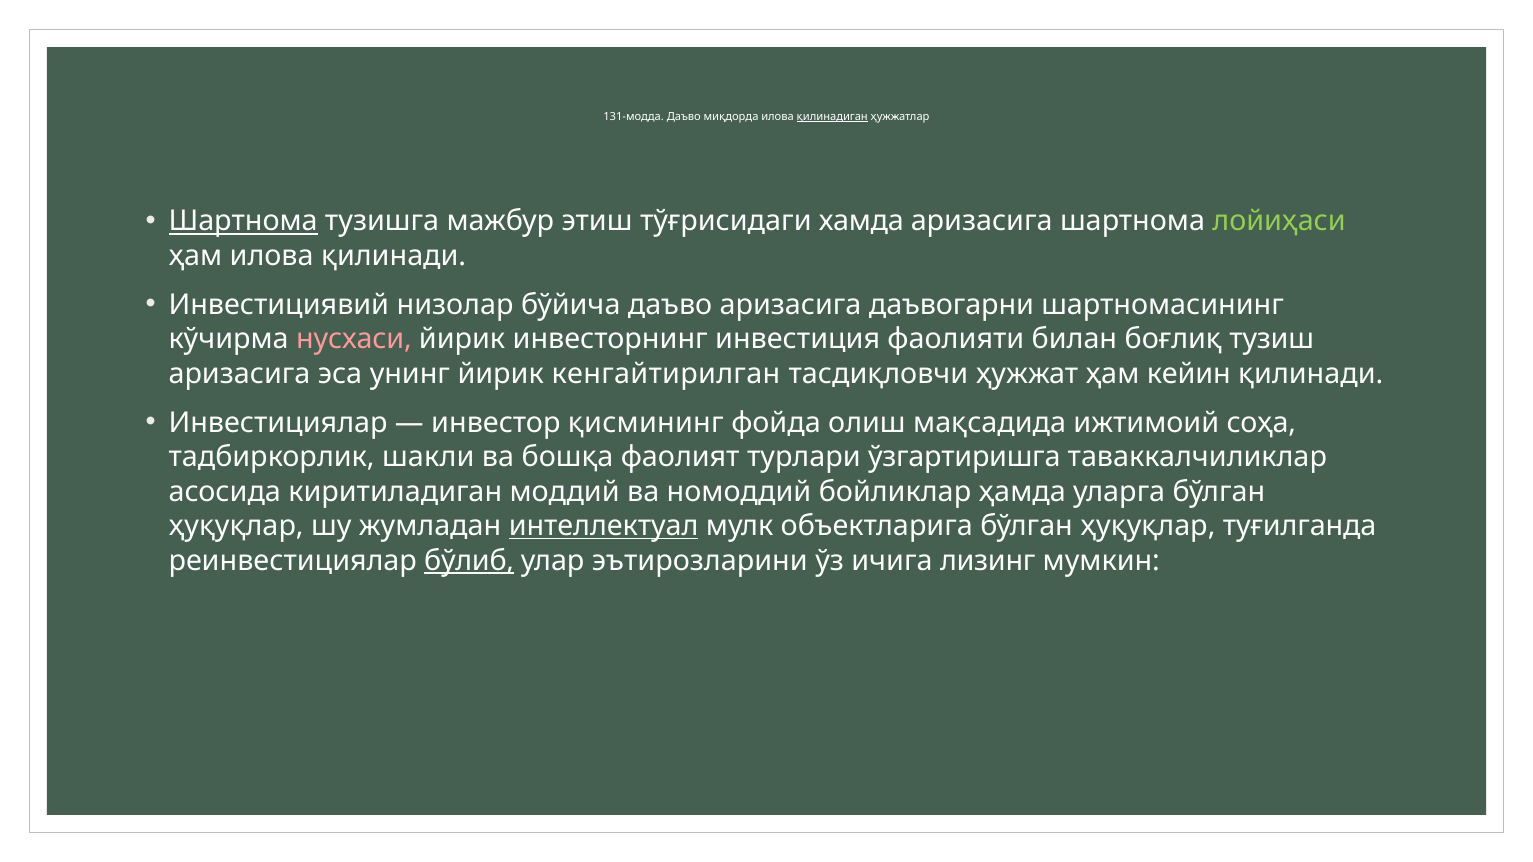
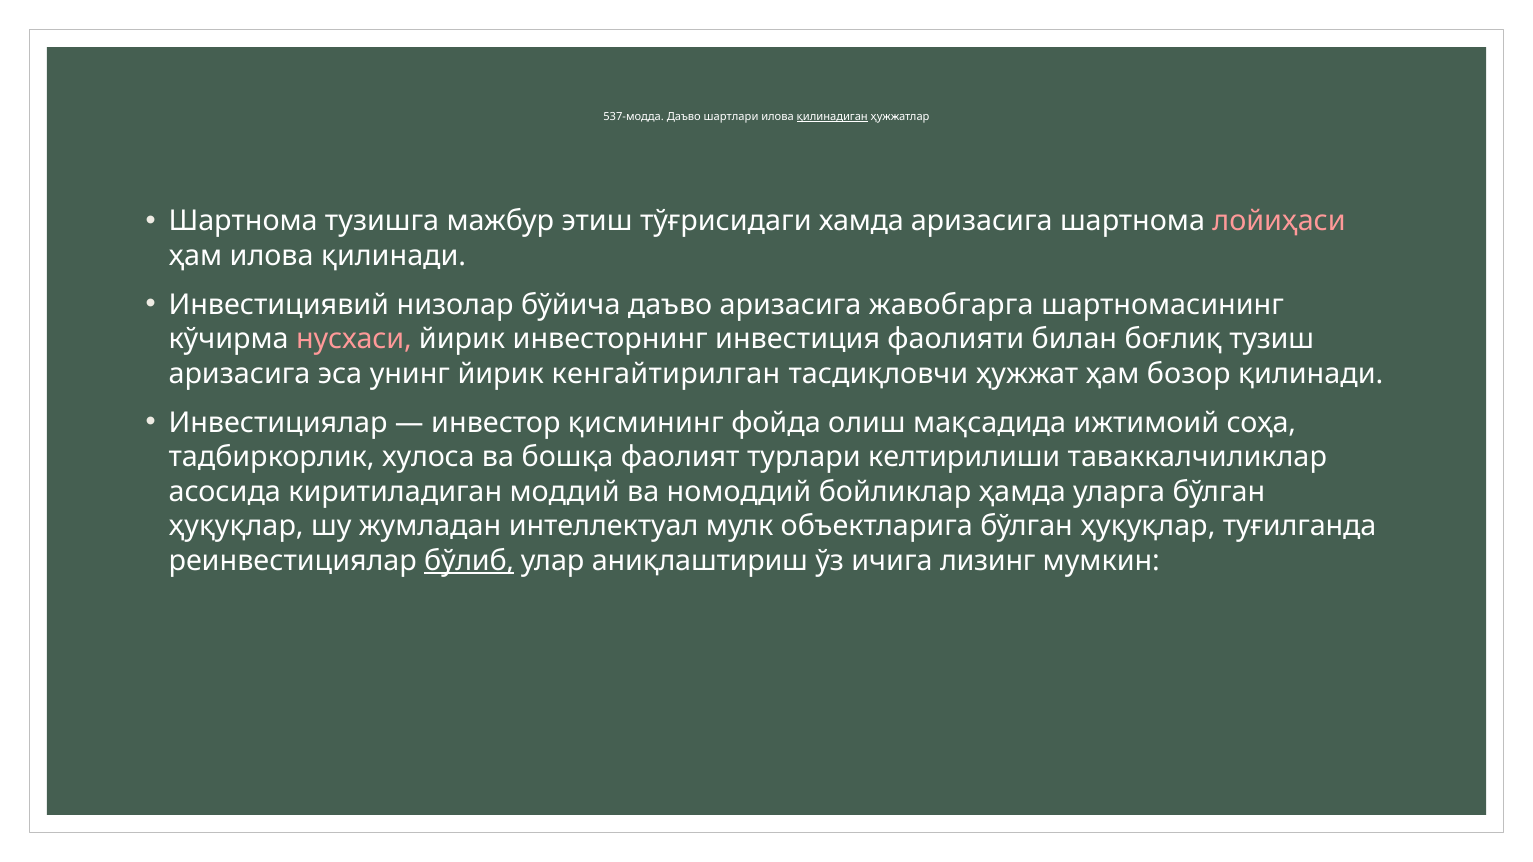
131-модда: 131-модда -> 537-модда (634, 117)
миқдорда: миқдорда -> шартлари (731, 117)
Шартнома underline: present -> none (243, 222)
лойиҳаси colour: light green -> pink (1279, 222)
даъвогарни: даъвогарни -> жавобгарга (951, 305)
кейин: кейин -> бозор (1189, 374)
шакли: шакли -> хулоса (428, 457)
ўзгартиришга: ўзгартиришга -> келтирилиши (964, 457)
интеллектуал underline: present -> none (604, 526)
эътирозларини: эътирозларини -> аниқлаштириш (700, 561)
